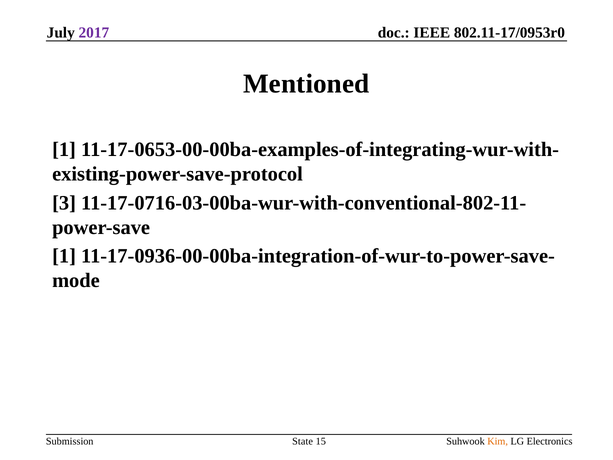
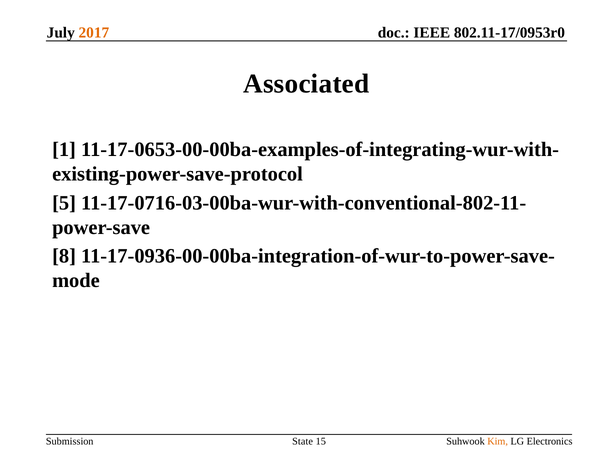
2017 colour: purple -> orange (94, 33)
Mentioned: Mentioned -> Associated (306, 84)
3: 3 -> 5 (64, 203)
1: 1 -> 8 (64, 256)
